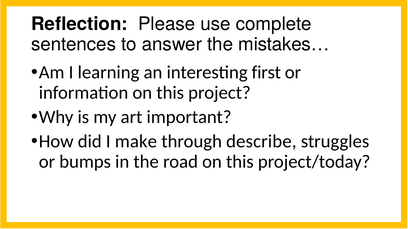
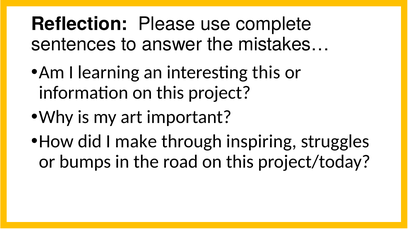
interesting first: first -> this (266, 73)
describe: describe -> inspiring (261, 142)
